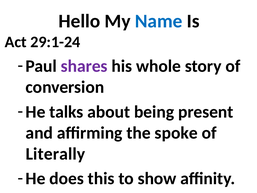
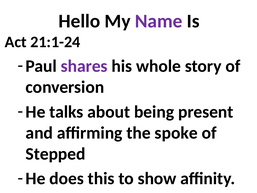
Name colour: blue -> purple (159, 21)
29:1-24: 29:1-24 -> 21:1-24 (55, 42)
Literally: Literally -> Stepped (56, 154)
